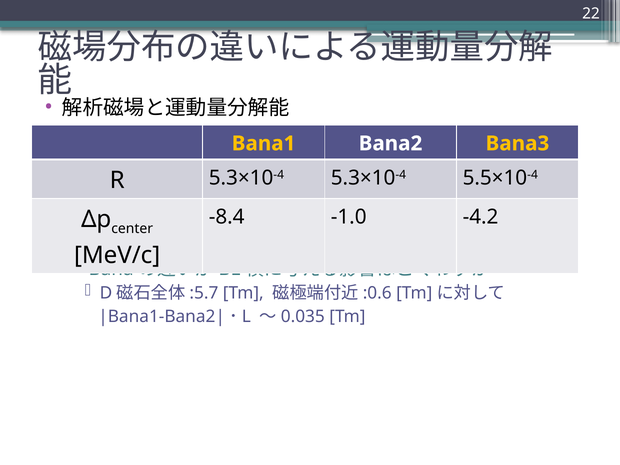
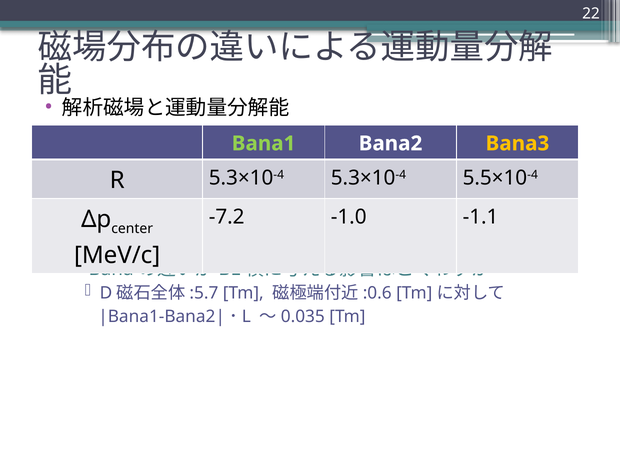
Bana1 colour: yellow -> light green (264, 143)
-8.4: -8.4 -> -7.2 (227, 217)
-4.2: -4.2 -> -1.1 (481, 217)
